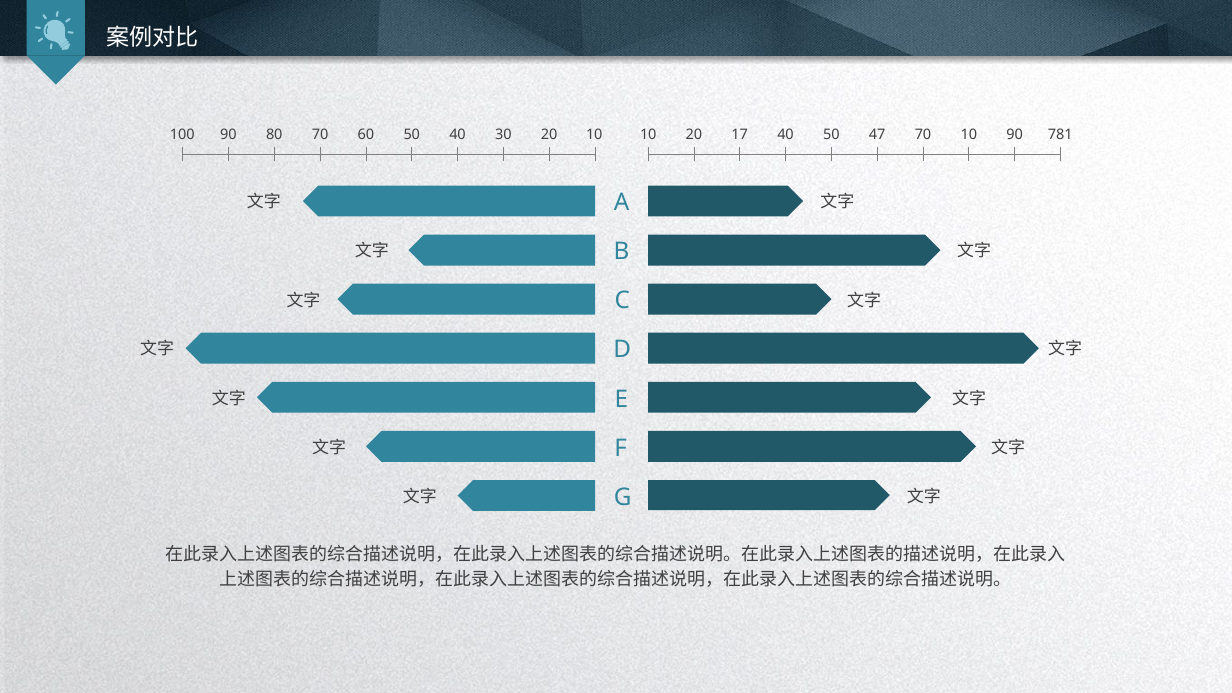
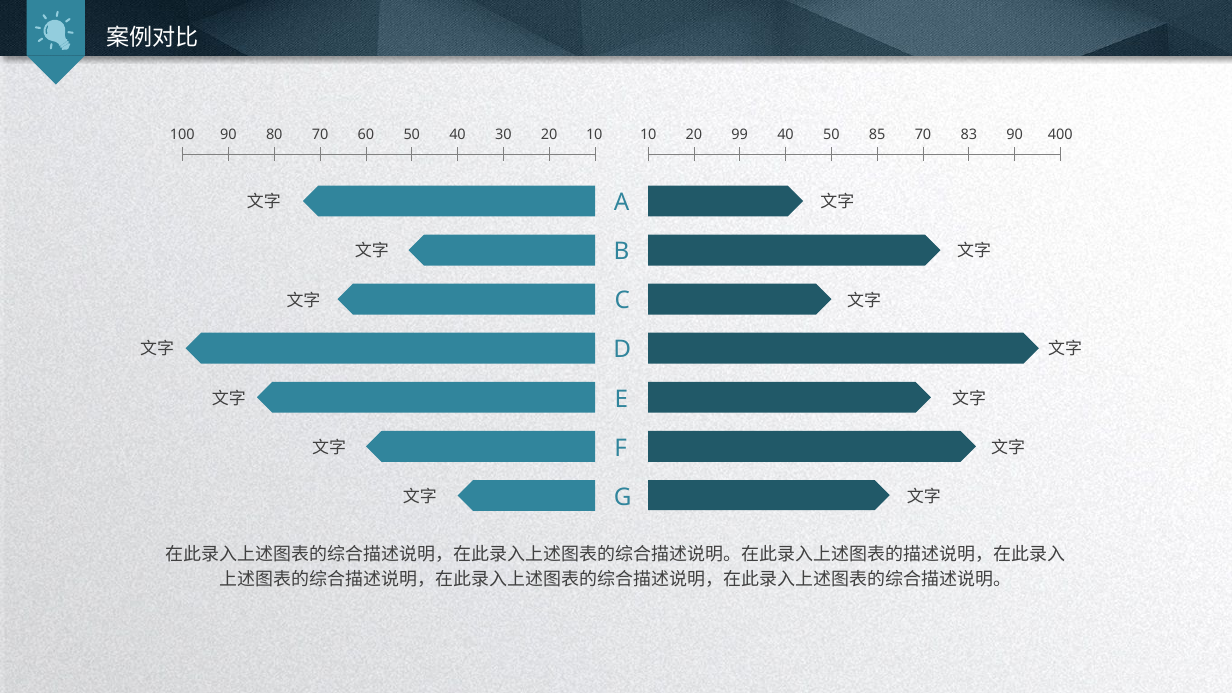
17: 17 -> 99 (740, 135)
47: 47 -> 85 (877, 135)
70 10: 10 -> 83 (969, 135)
781: 781 -> 400 (1060, 135)
